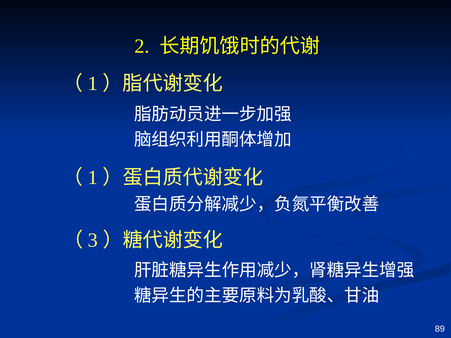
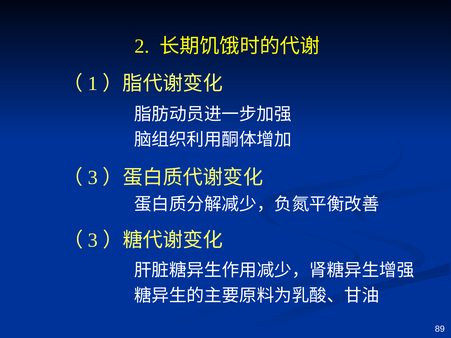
1: 1 -> 3 (93, 178)
